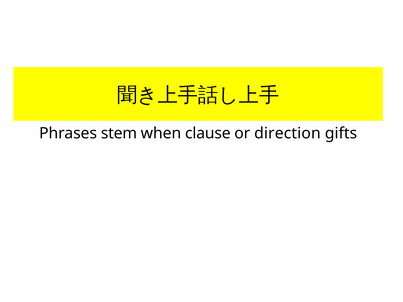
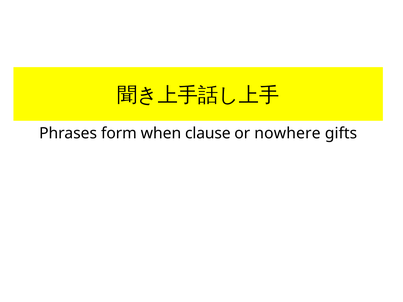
stem: stem -> form (119, 133)
direction: direction -> nowhere (287, 133)
